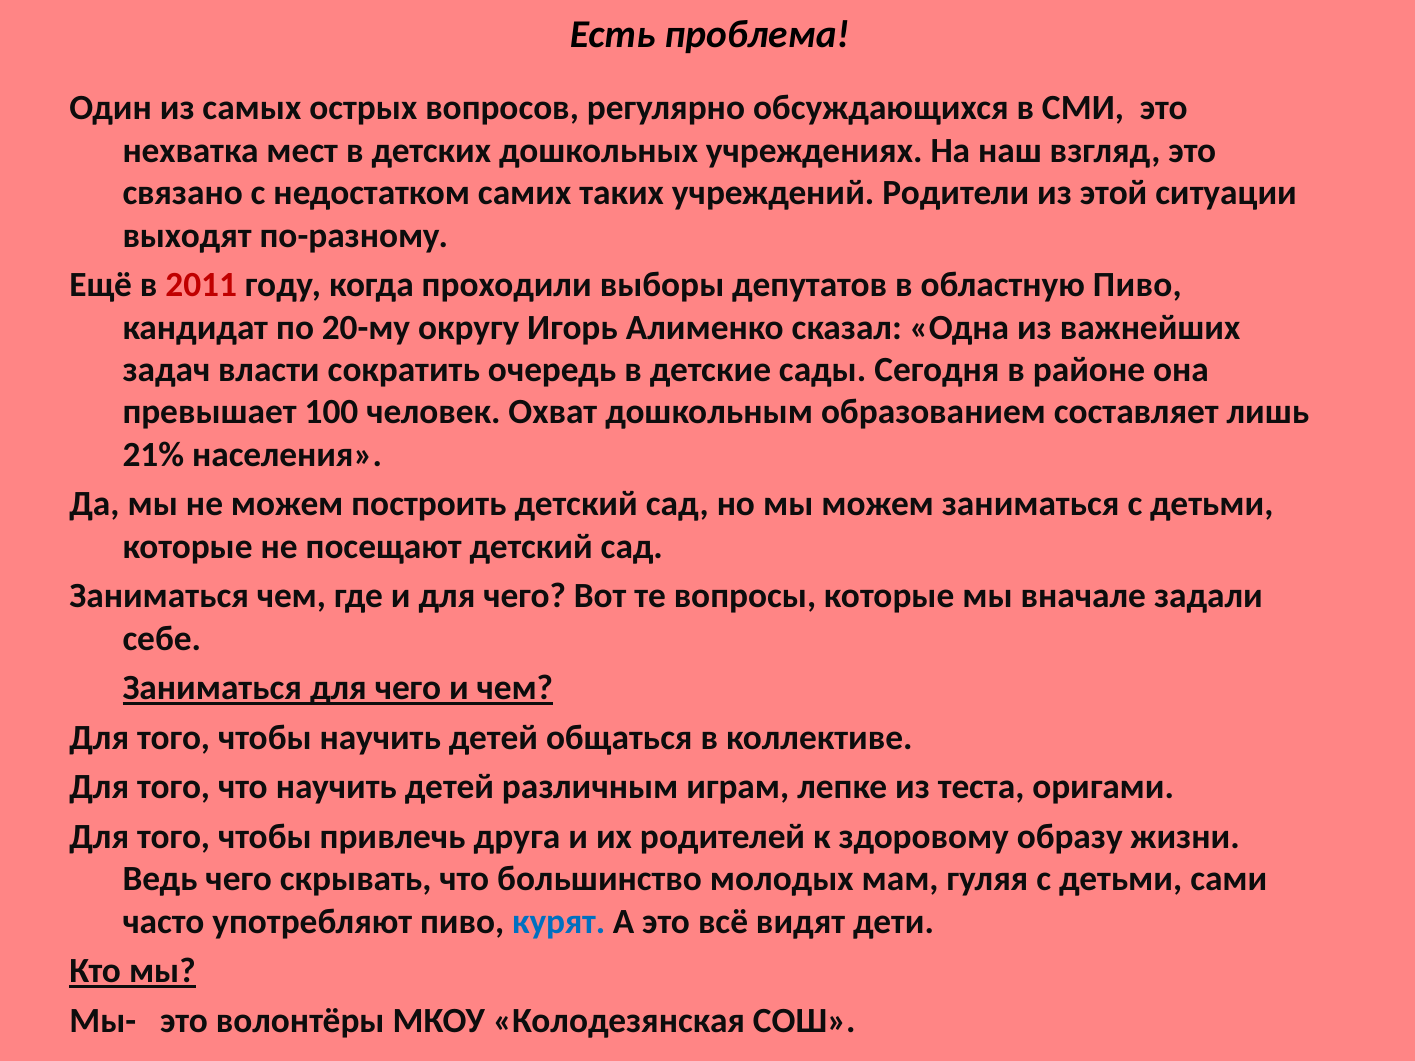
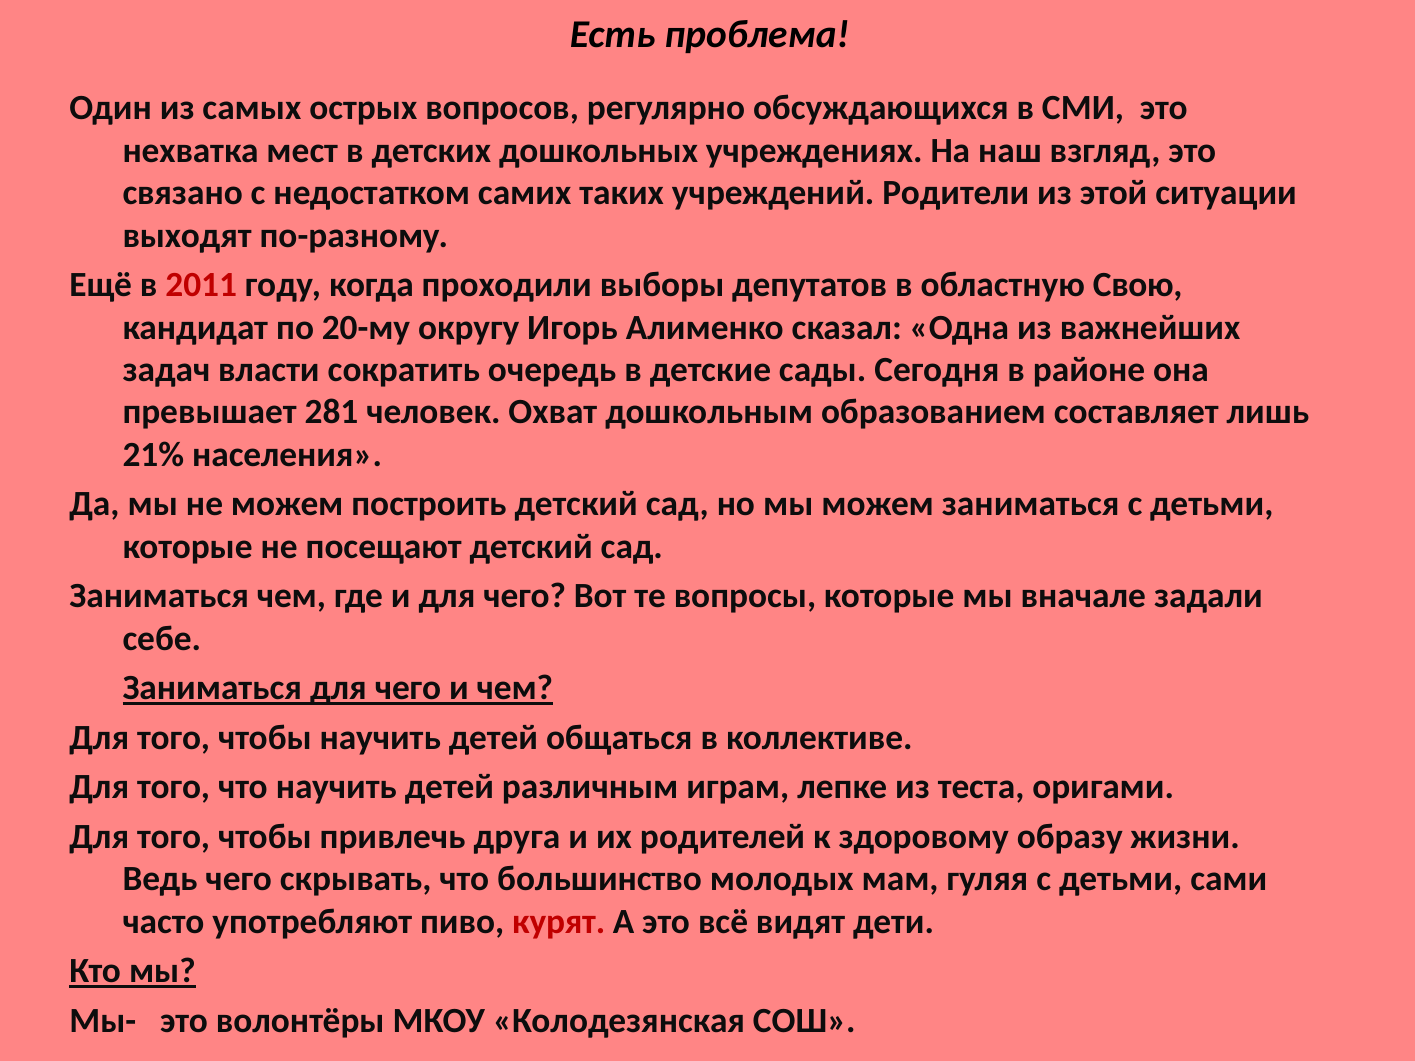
областную Пиво: Пиво -> Свою (1138, 285)
100: 100 -> 281 (331, 412)
курят colour: blue -> red (559, 922)
